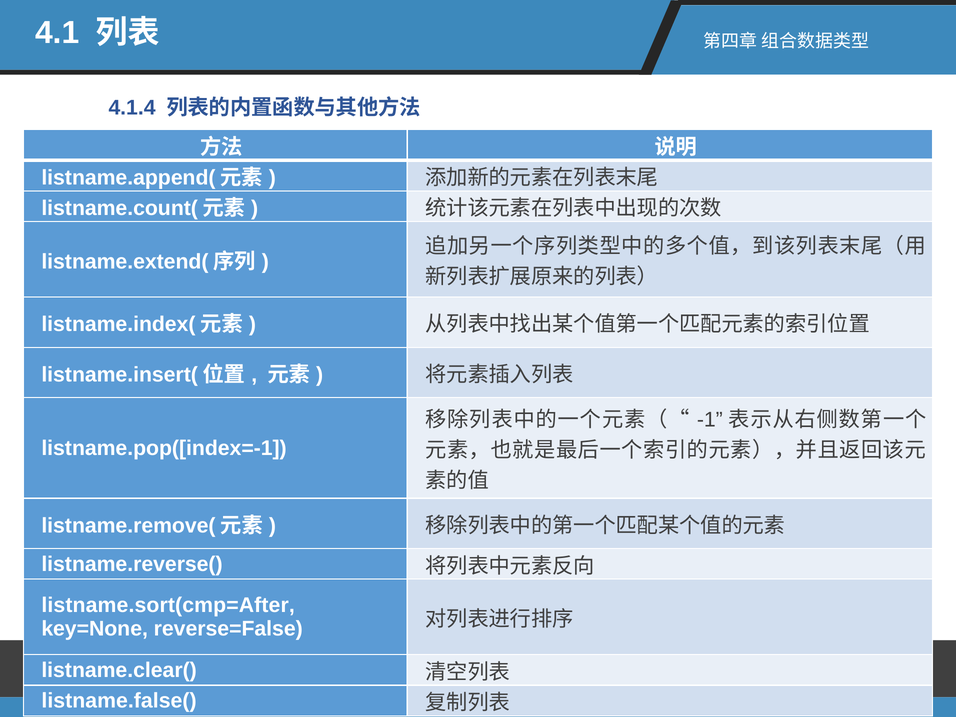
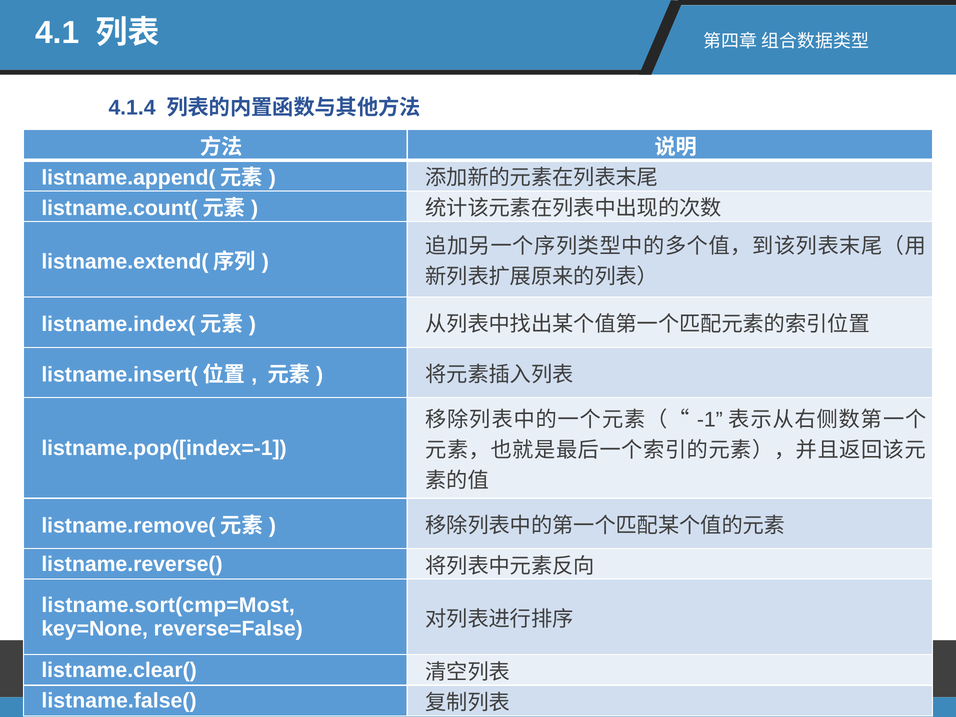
listname.sort(cmp=After: listname.sort(cmp=After -> listname.sort(cmp=Most (168, 605)
